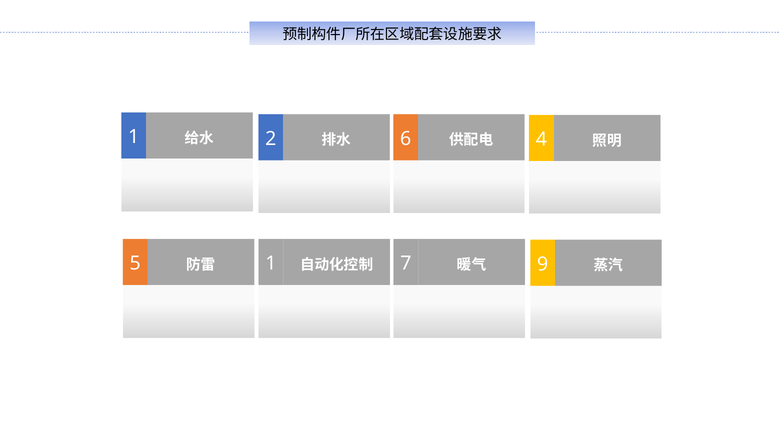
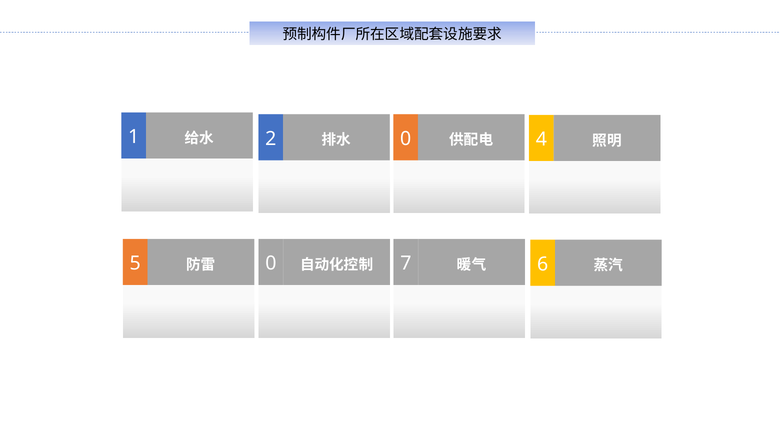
6: 6 -> 0 (406, 139)
1: 1 -> 0 (271, 263)
9: 9 -> 6 (543, 264)
